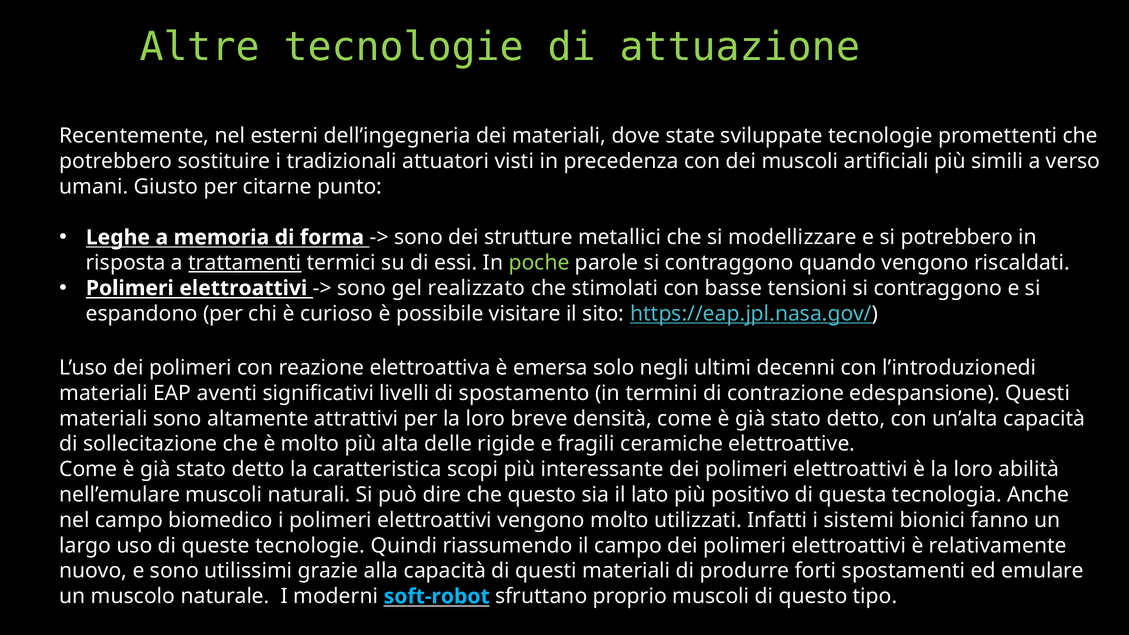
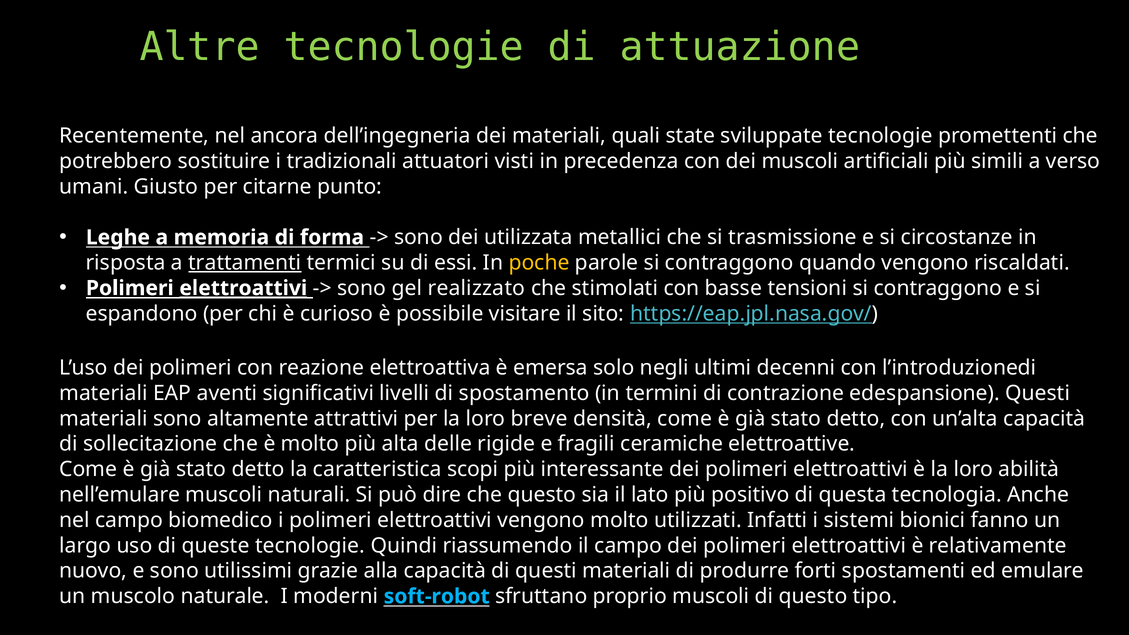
esterni: esterni -> ancora (284, 136)
dove: dove -> quali (636, 136)
strutture: strutture -> utilizzata (528, 237)
modellizzare: modellizzare -> trasmissione (793, 237)
si potrebbero: potrebbero -> circostanze (957, 237)
poche colour: light green -> yellow (539, 263)
elettroattivi underline: none -> present (243, 288)
